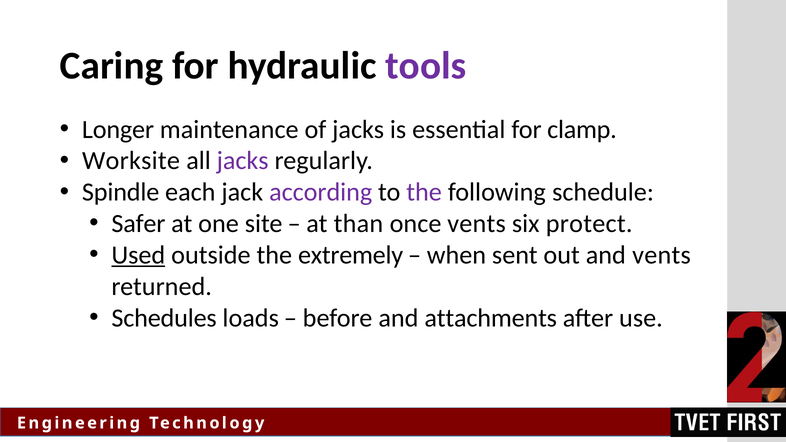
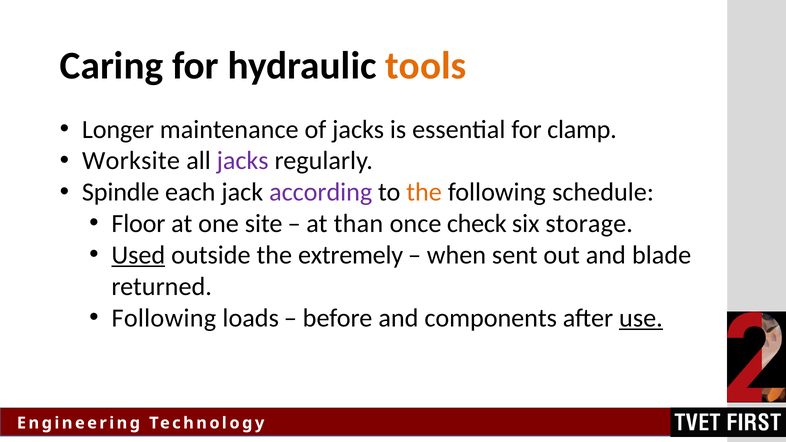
tools colour: purple -> orange (426, 66)
the colour: purple -> orange (424, 192)
Safer: Safer -> Floor (138, 224)
once vents: vents -> check (477, 224)
protect: protect -> storage (589, 224)
and vents: vents -> blade (662, 255)
Schedules: Schedules -> Following (164, 318)
attachments: attachments -> components (491, 318)
use underline: none -> present (641, 318)
